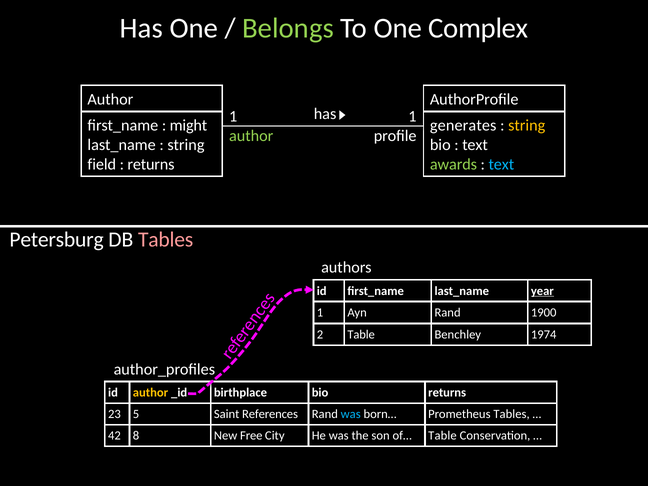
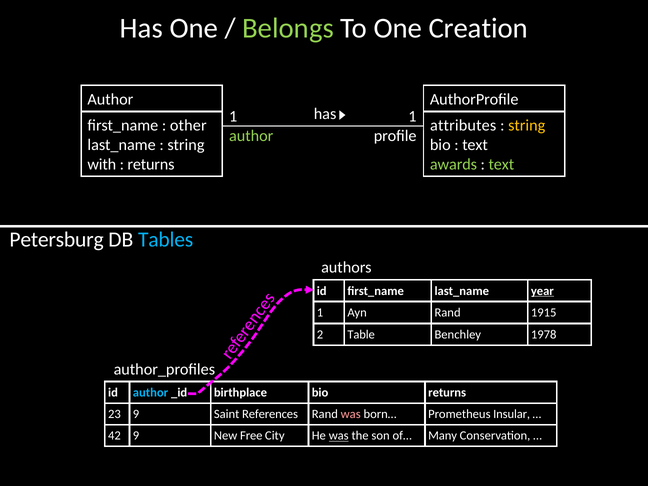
Complex: Complex -> Creation (478, 28)
might: might -> other (188, 126)
generates: generates -> attributes (463, 126)
field: field -> with (102, 165)
text colour: light blue -> light green (501, 165)
Tables colour: pink -> light blue (166, 239)
1900: 1900 -> 1915 (544, 313)
1974: 1974 -> 1978 (544, 335)
author colour: yellow -> light blue (151, 393)
23 5: 5 -> 9 (136, 414)
was colour: light blue -> pink (351, 414)
Prometheus Tables: Tables -> Insular (512, 414)
42 8: 8 -> 9 (136, 436)
was underline: none -> present (339, 436)
of… Table: Table -> Many (443, 436)
